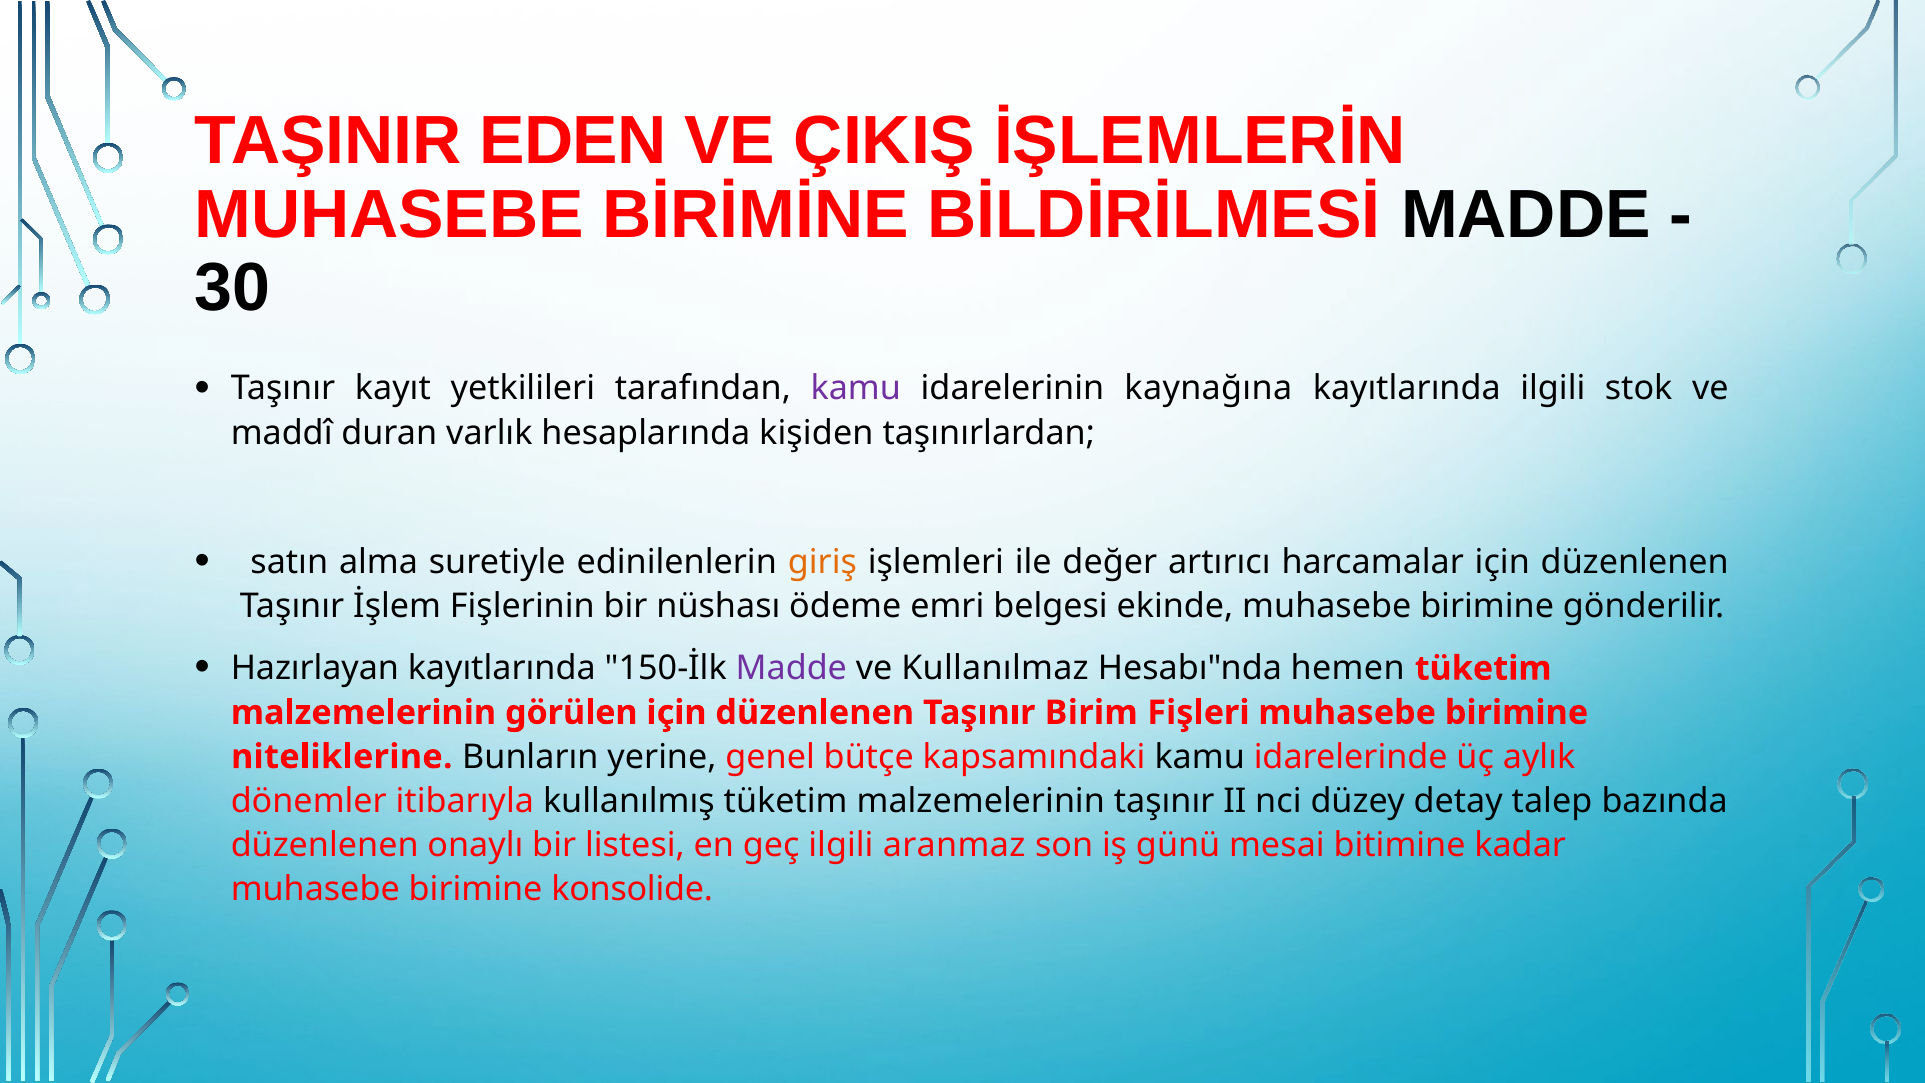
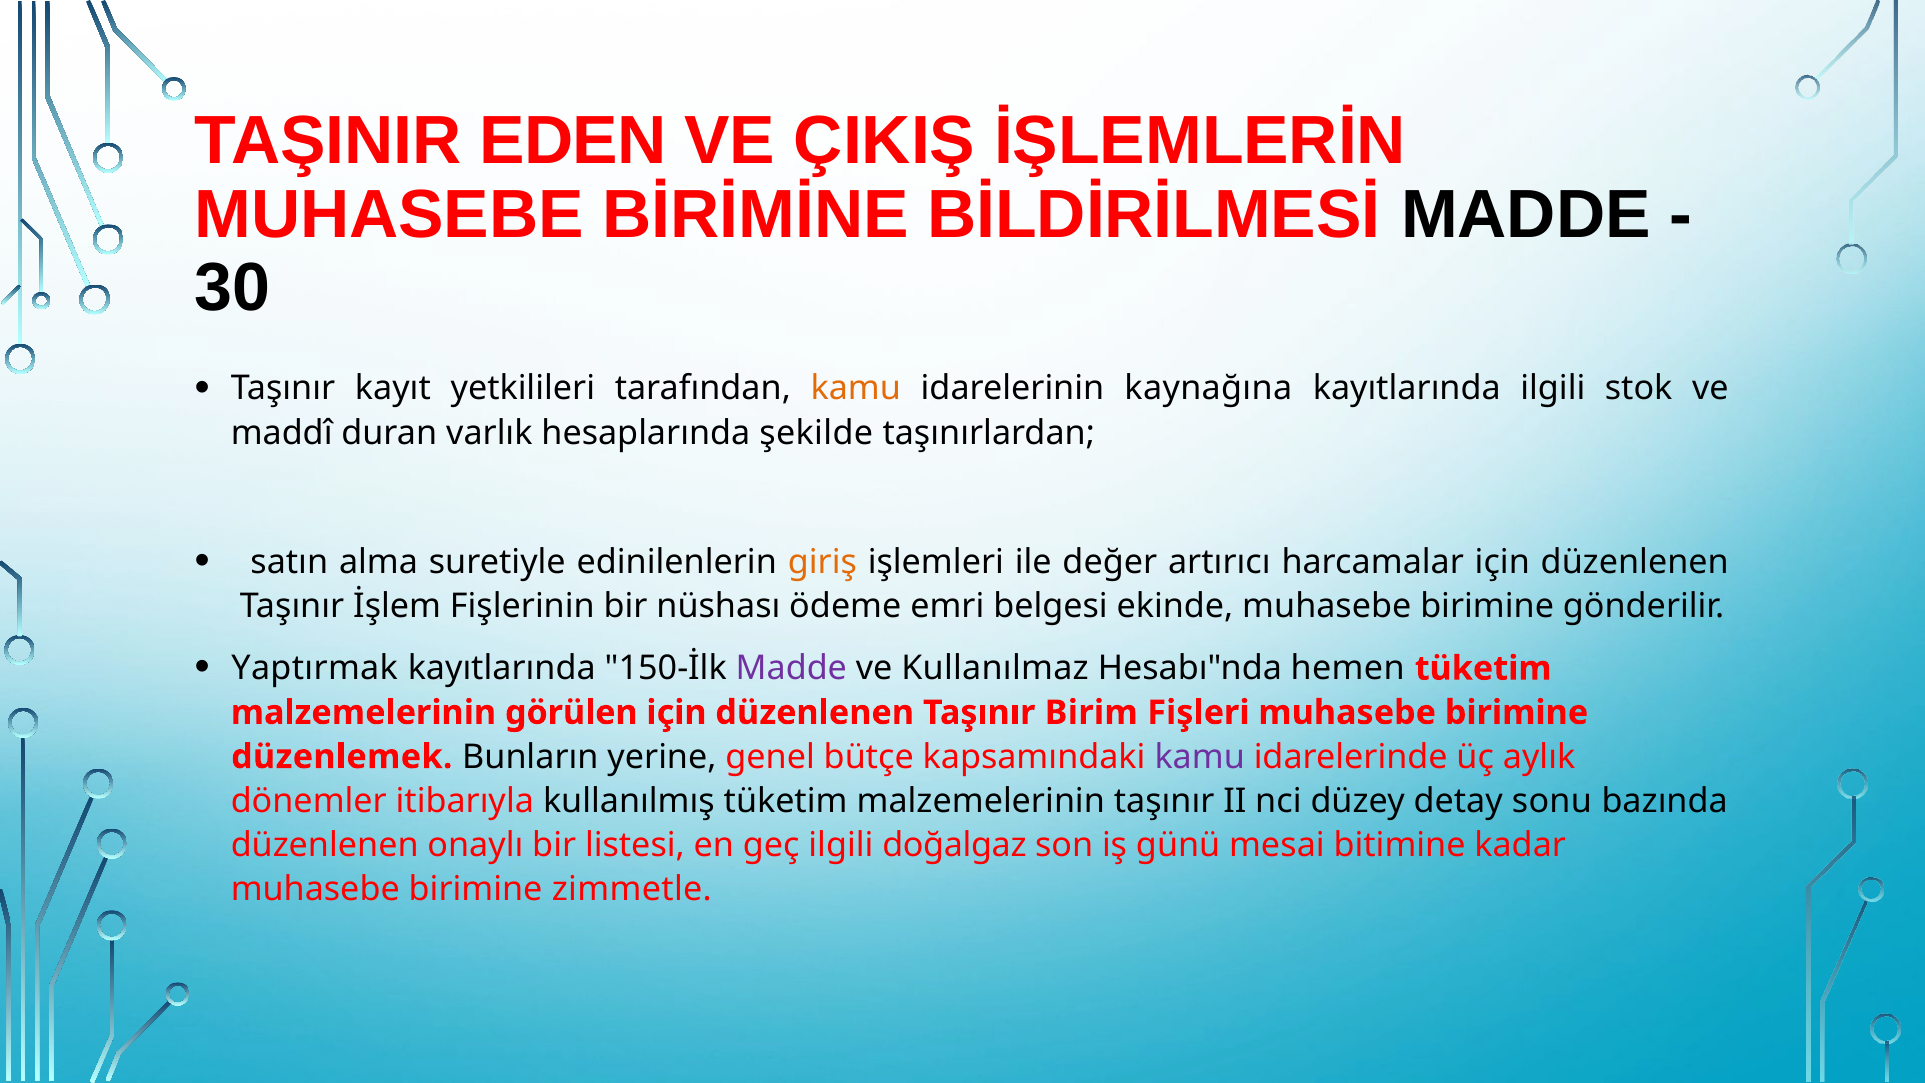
kamu colour: purple -> orange (856, 389)
kişiden: kişiden -> şekilde (816, 433)
Hazırlayan: Hazırlayan -> Yaptırmak (315, 668)
niteliklerine: niteliklerine -> düzenlemek (342, 757)
kamu colour: black -> purple (1200, 757)
talep: talep -> sonu (1552, 801)
aranmaz: aranmaz -> doğalgaz (954, 845)
konsolide: konsolide -> zimmetle (632, 889)
